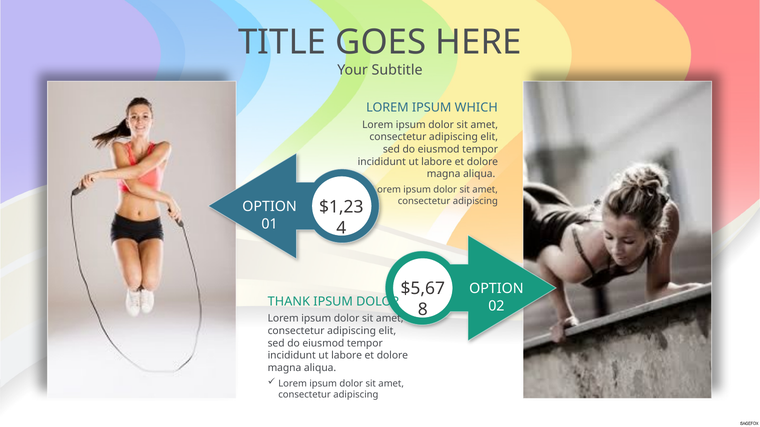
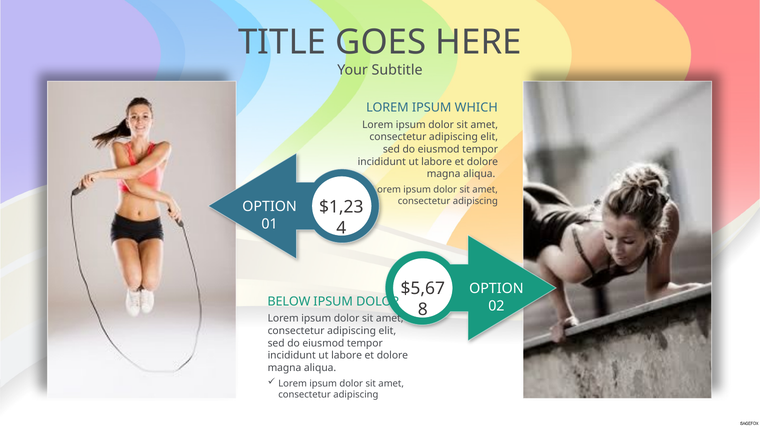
THANK: THANK -> BELOW (289, 302)
